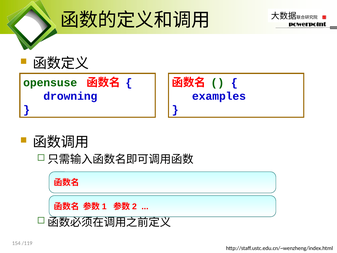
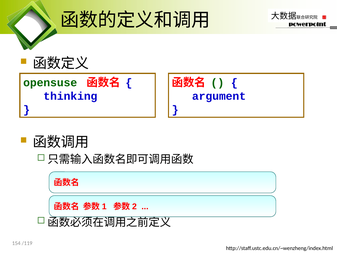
drowning: drowning -> thinking (70, 96)
examples: examples -> argument (219, 96)
